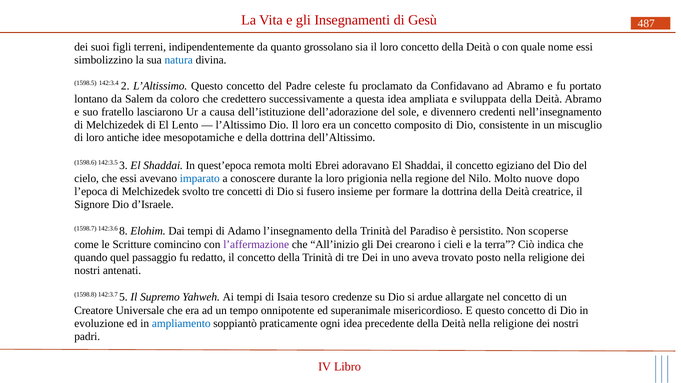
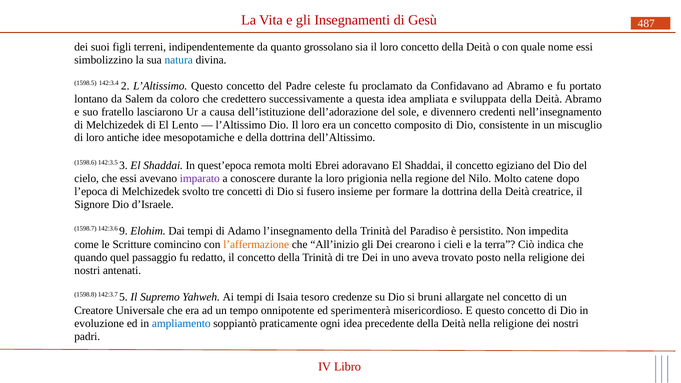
imparato colour: blue -> purple (200, 179)
nuove: nuove -> catene (539, 179)
8: 8 -> 9 (123, 232)
scoperse: scoperse -> impedita (548, 232)
l’affermazione colour: purple -> orange (256, 245)
ardue: ardue -> bruni (430, 298)
superanimale: superanimale -> sperimenterà (361, 311)
